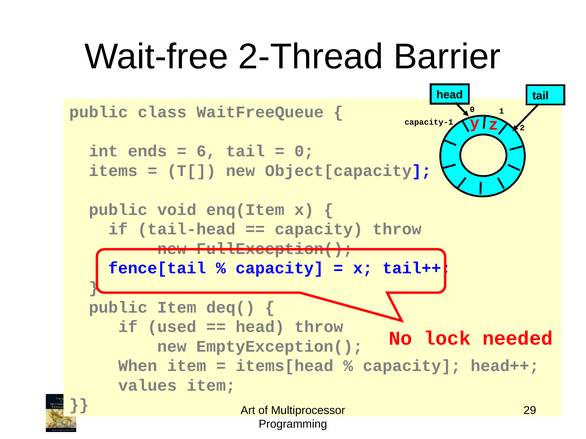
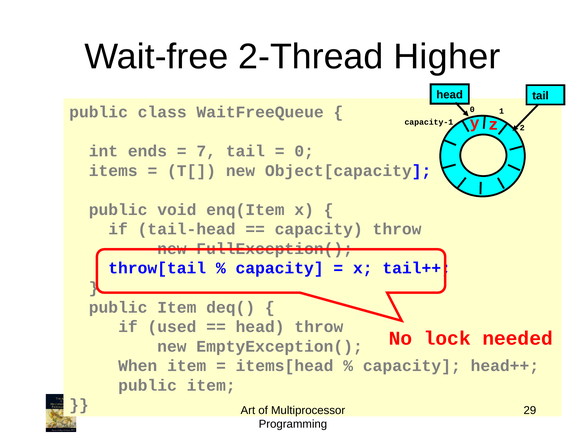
Barrier: Barrier -> Higher (447, 57)
6: 6 -> 7 (206, 151)
fence[tail: fence[tail -> throw[tail (157, 269)
values: values -> public (148, 386)
